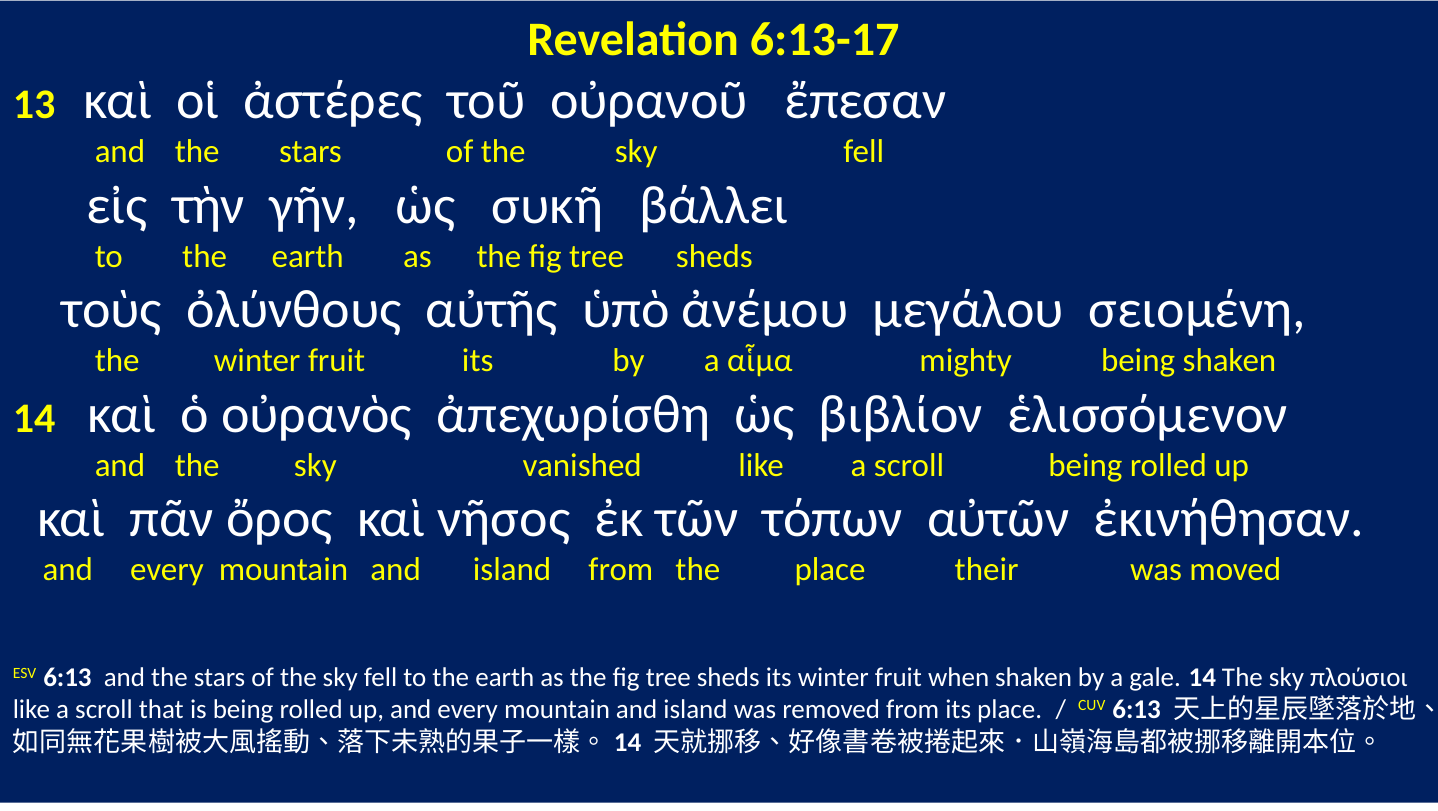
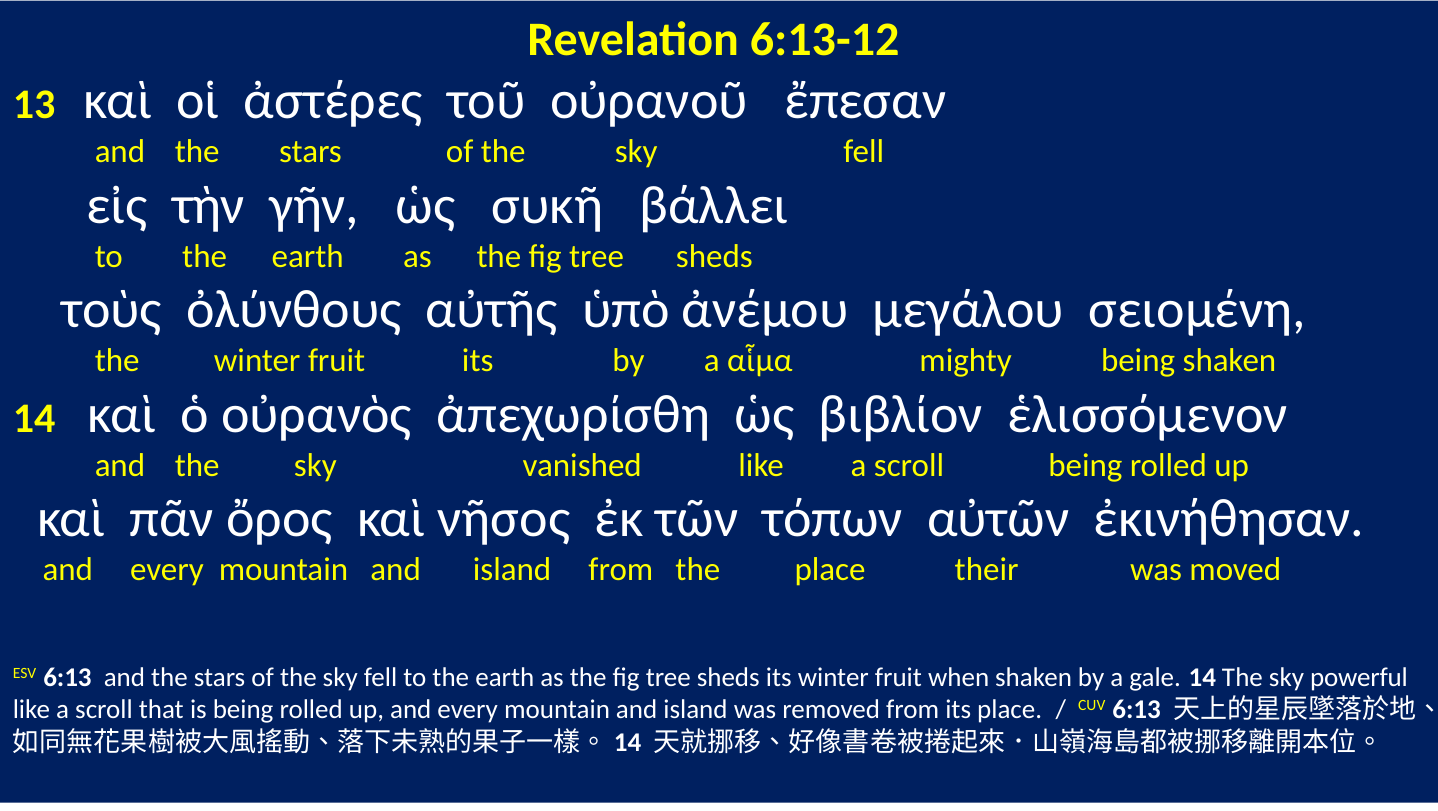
6:13-17: 6:13-17 -> 6:13-12 (825, 39)
πλούσιοι: πλούσιοι -> powerful (1359, 677)
